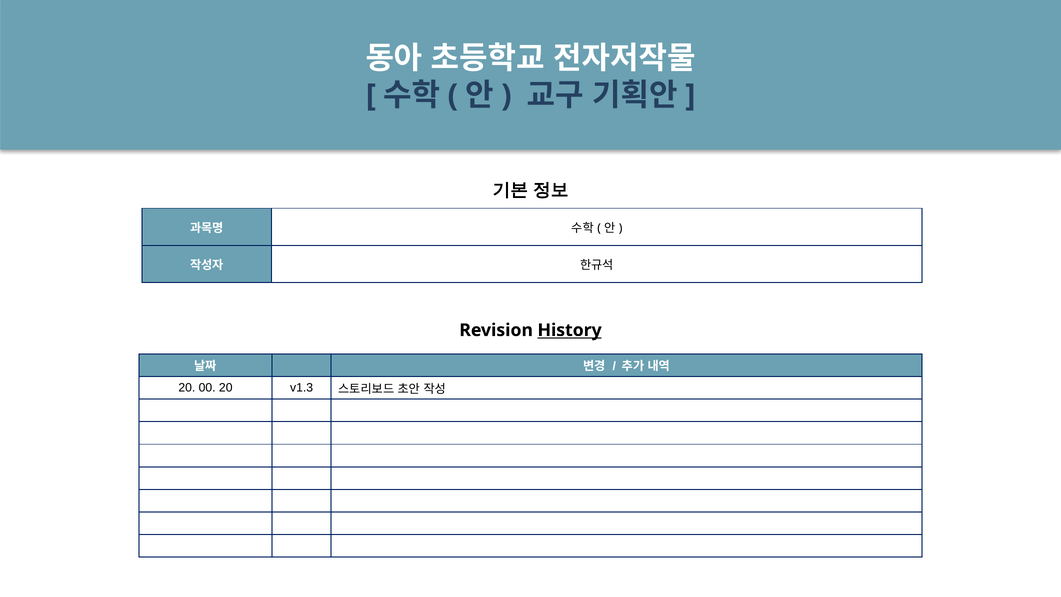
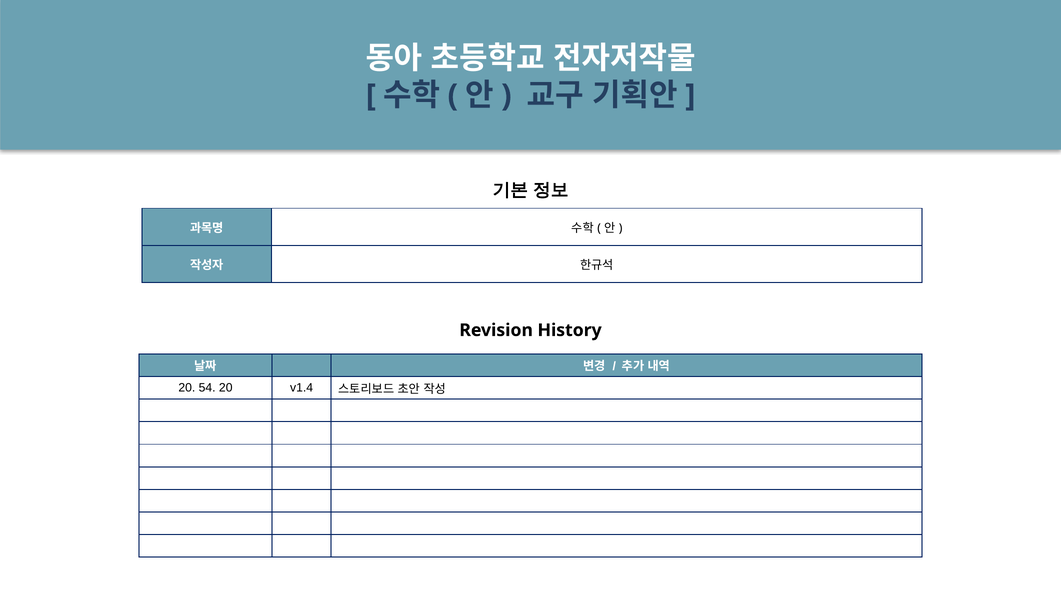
History underline: present -> none (570, 330)
00: 00 -> 54 (207, 388)
v1.3: v1.3 -> v1.4 (302, 388)
